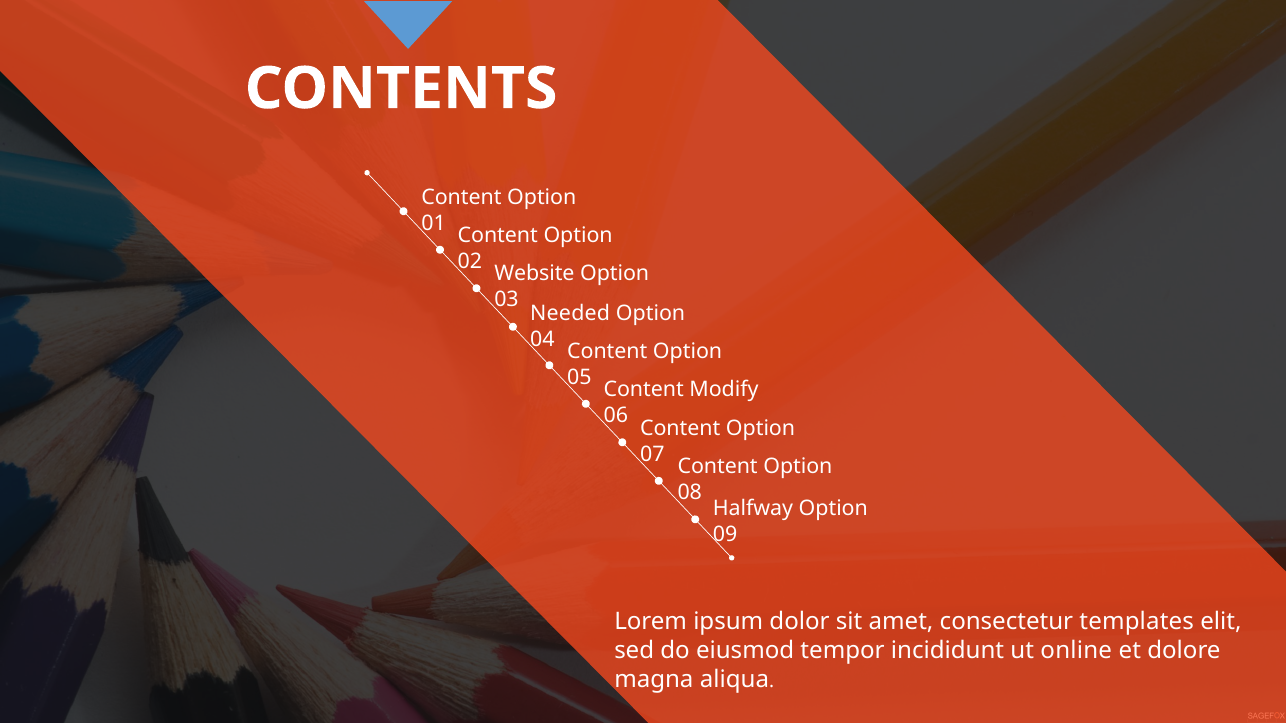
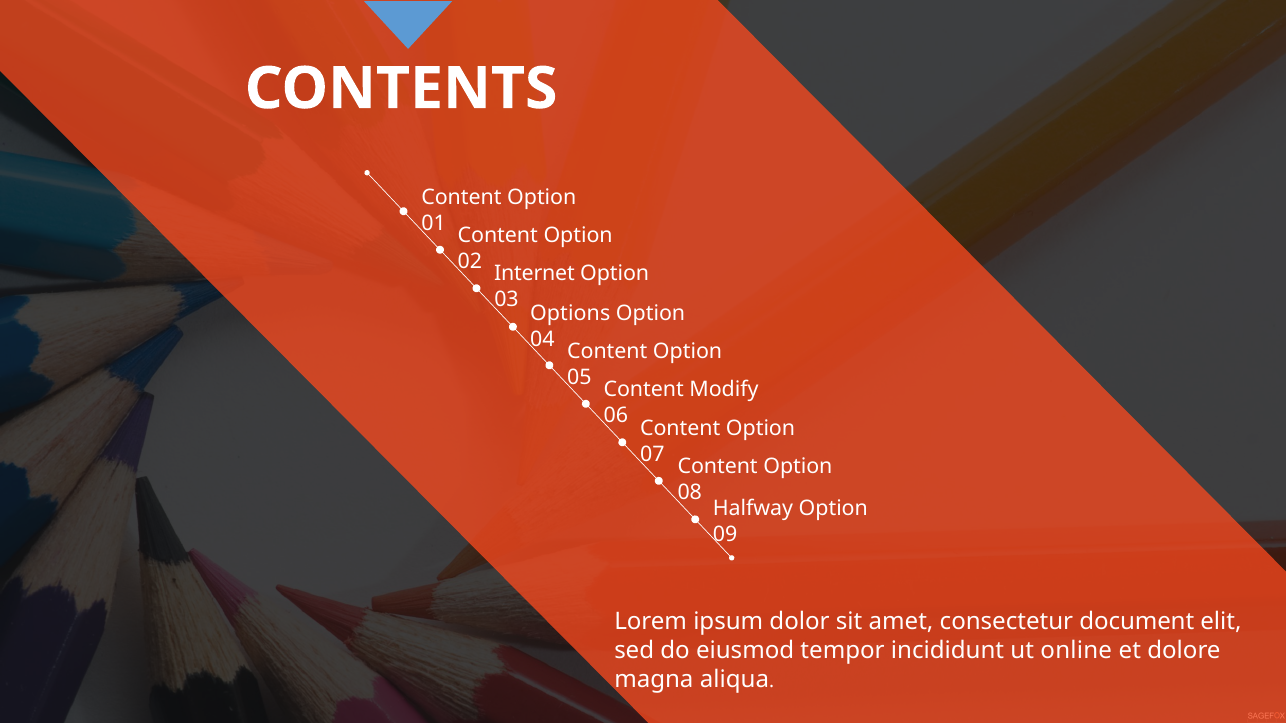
Website: Website -> Internet (534, 274)
Needed: Needed -> Options (570, 314)
templates: templates -> document (1137, 622)
